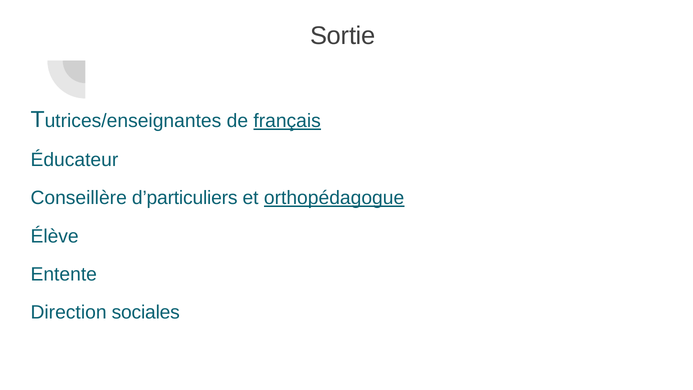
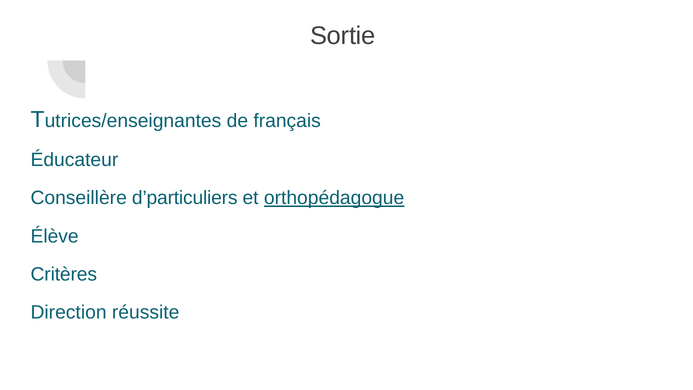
français underline: present -> none (287, 121)
Entente: Entente -> Critères (64, 274)
sociales: sociales -> réussite (146, 312)
